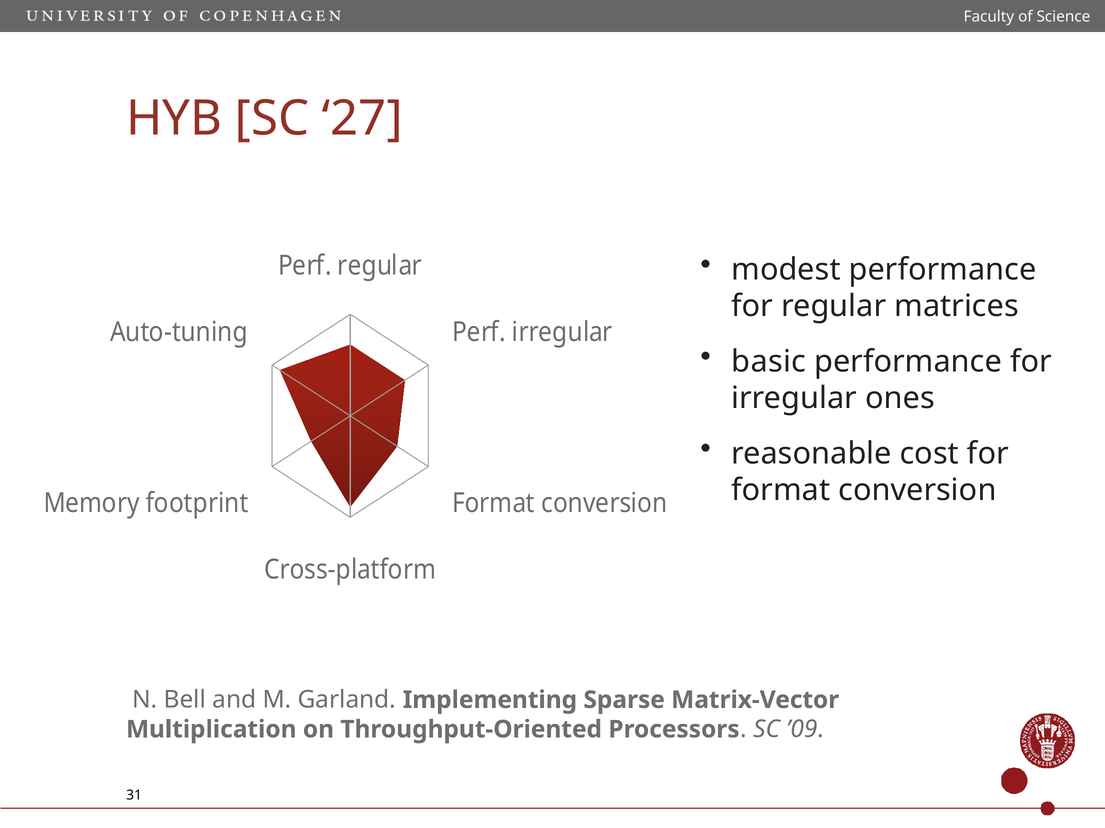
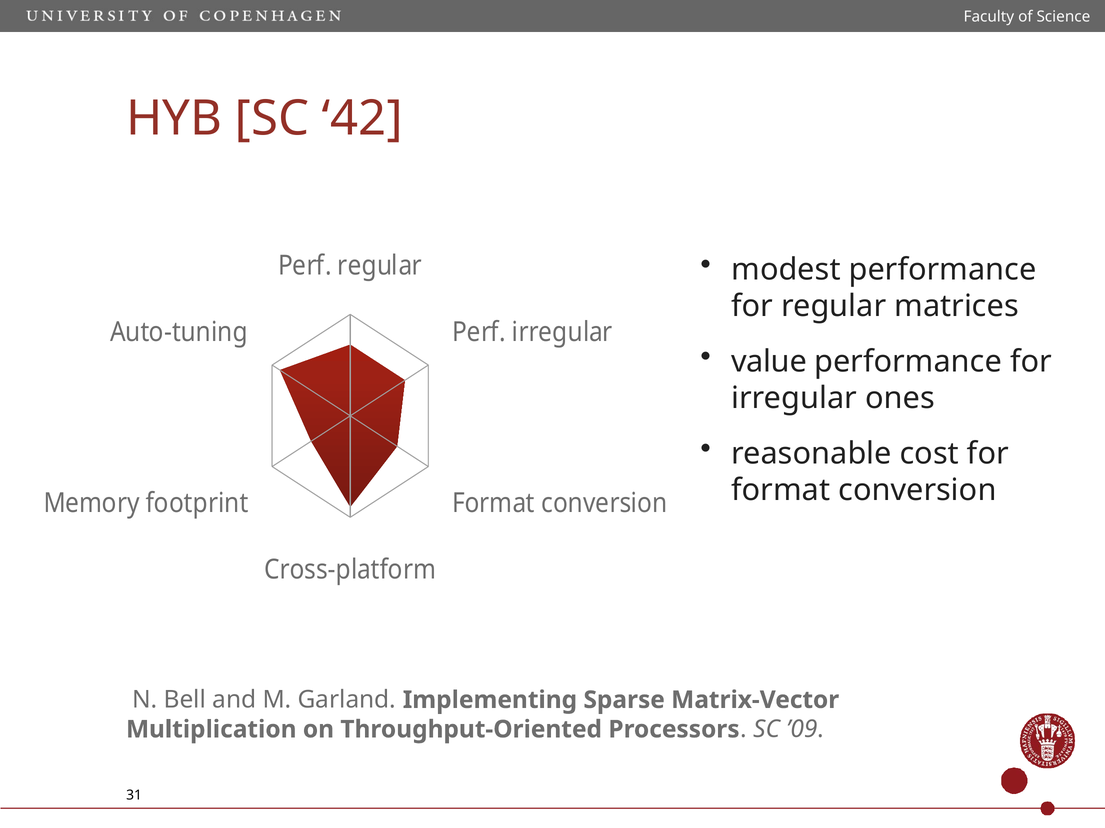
27: 27 -> 42 (362, 119)
basic: basic -> value (769, 362)
